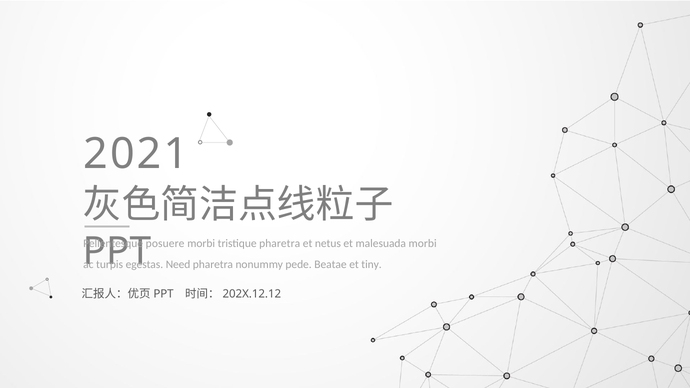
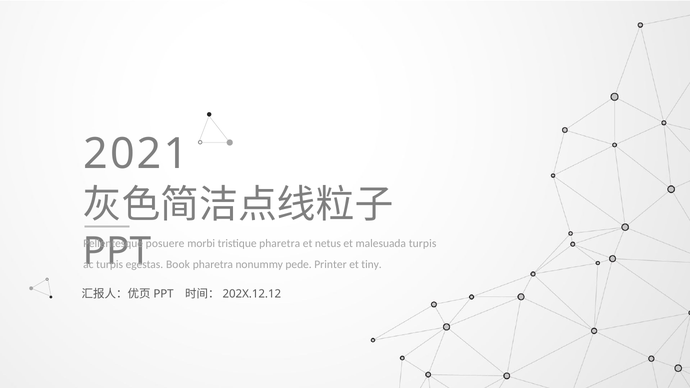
malesuada morbi: morbi -> turpis (423, 244)
Need: Need -> Book (178, 264)
Beatae: Beatae -> Printer (330, 264)
